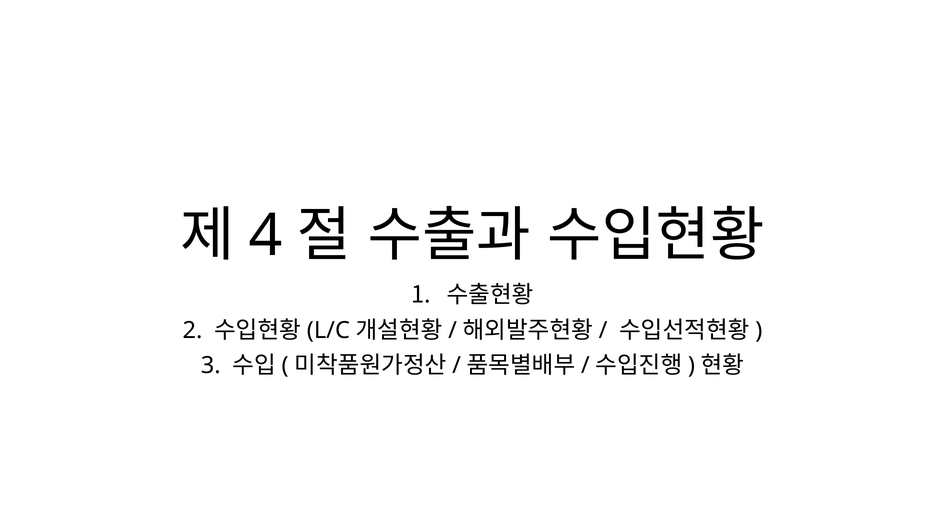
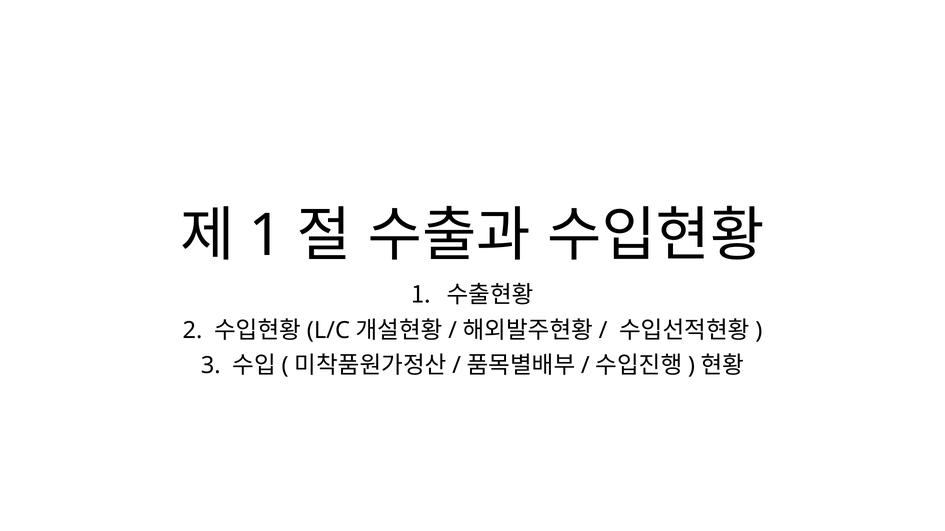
4: 4 -> 1 (266, 236)
